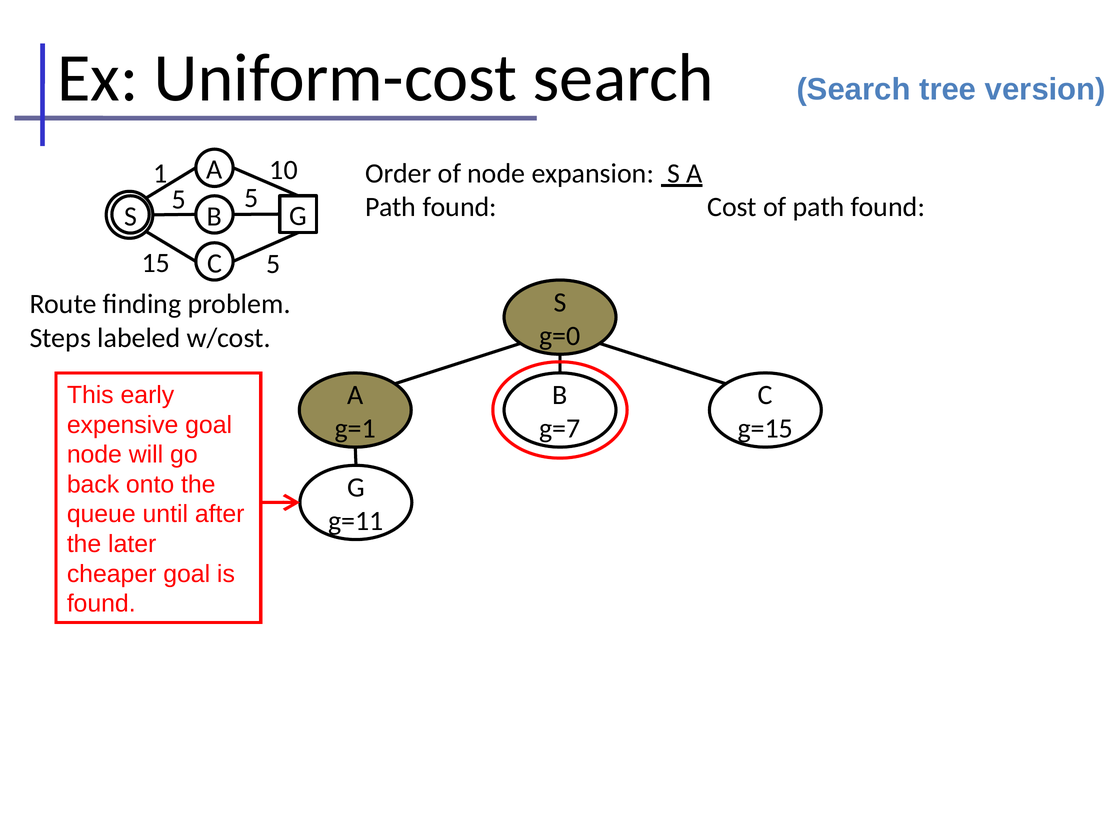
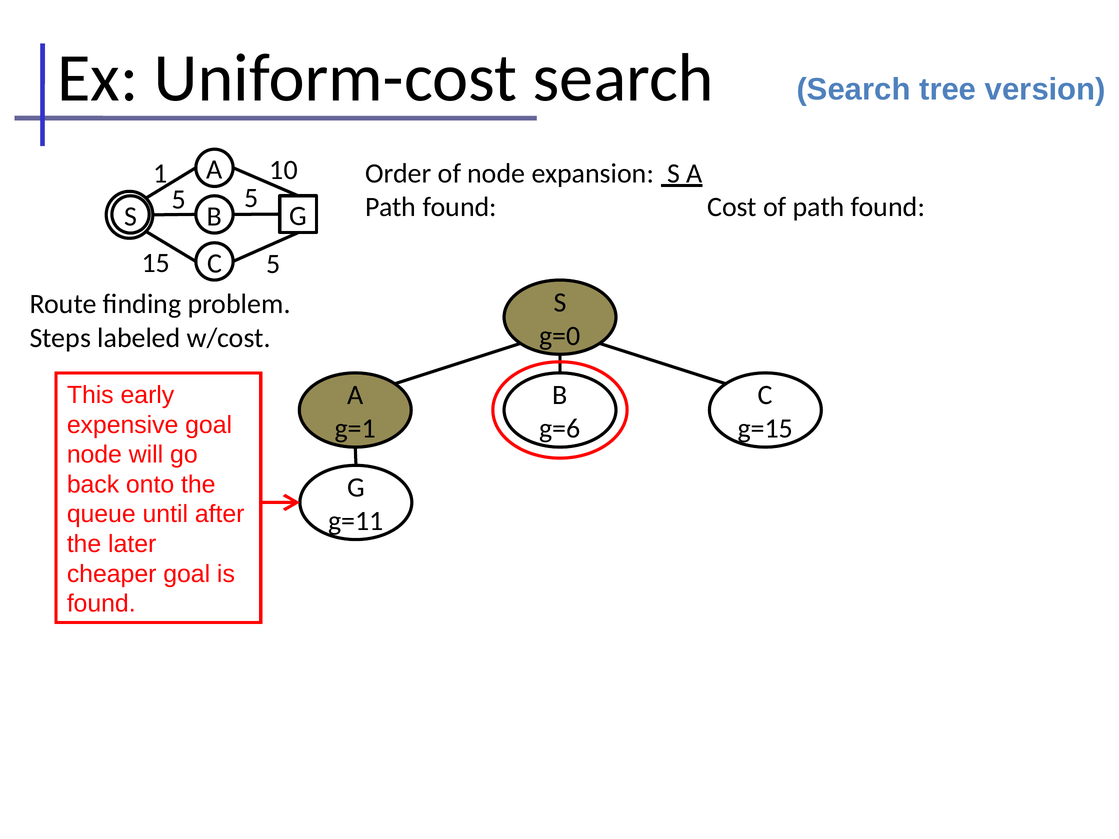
g=7: g=7 -> g=6 (560, 429)
